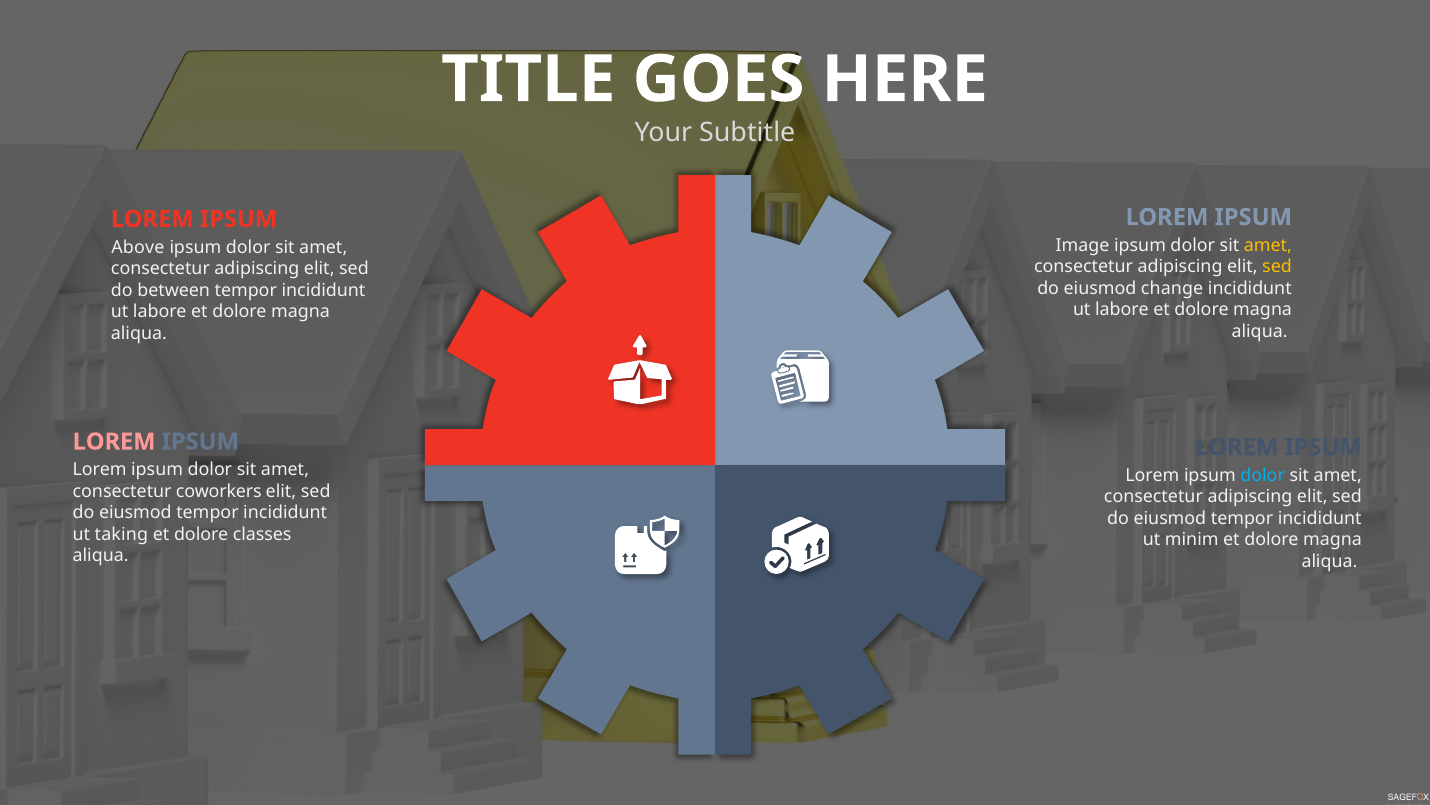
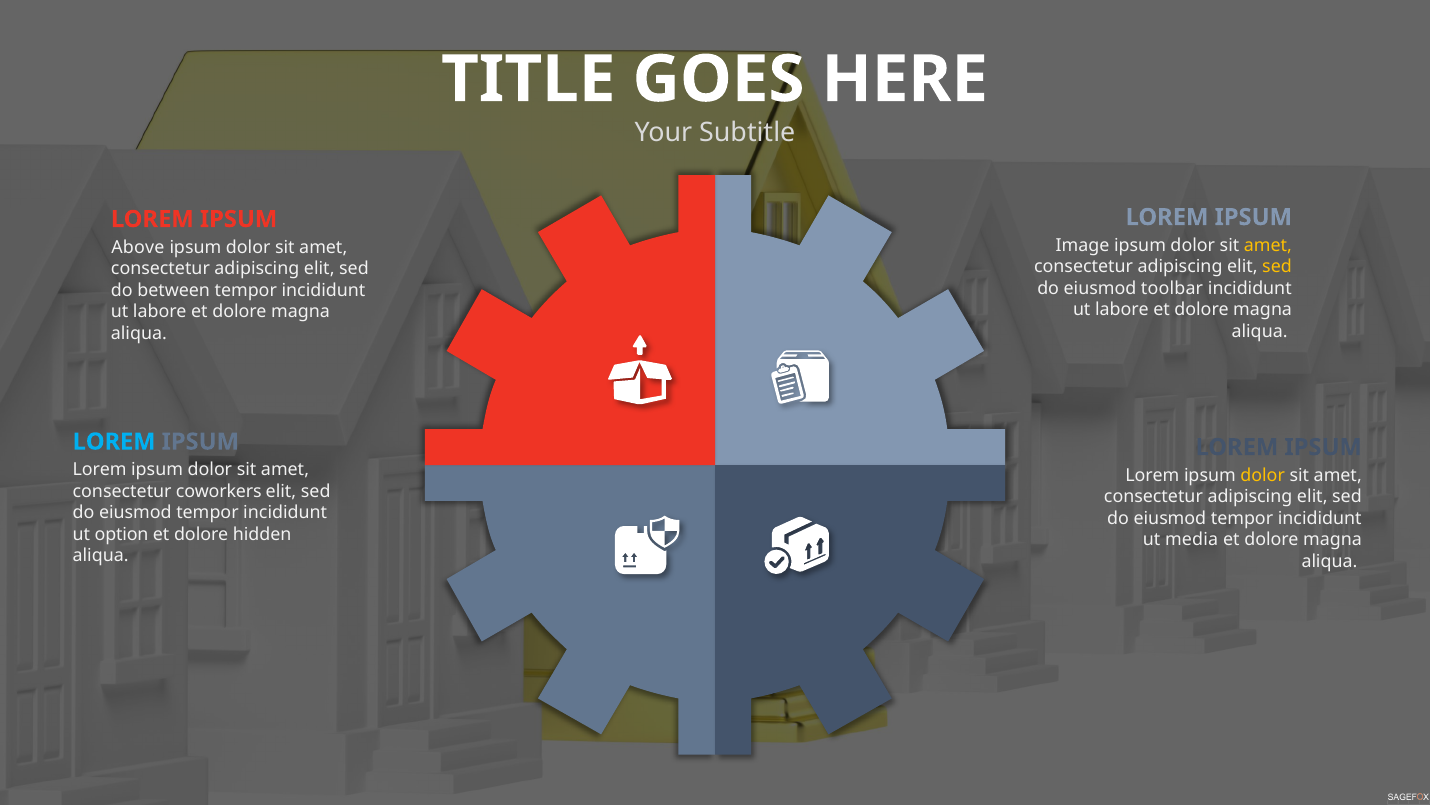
change: change -> toolbar (1172, 288)
LOREM colour: pink -> light blue (114, 441)
dolor colour: light blue -> yellow (1263, 475)
taking: taking -> option (122, 534)
classes: classes -> hidden (262, 534)
minim: minim -> media (1192, 539)
